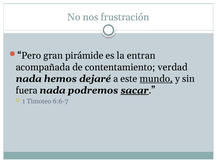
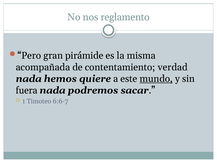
frustración: frustración -> reglamento (125, 17)
entran: entran -> misma (141, 55)
dejaré: dejaré -> quiere (95, 79)
sacar underline: present -> none (135, 90)
